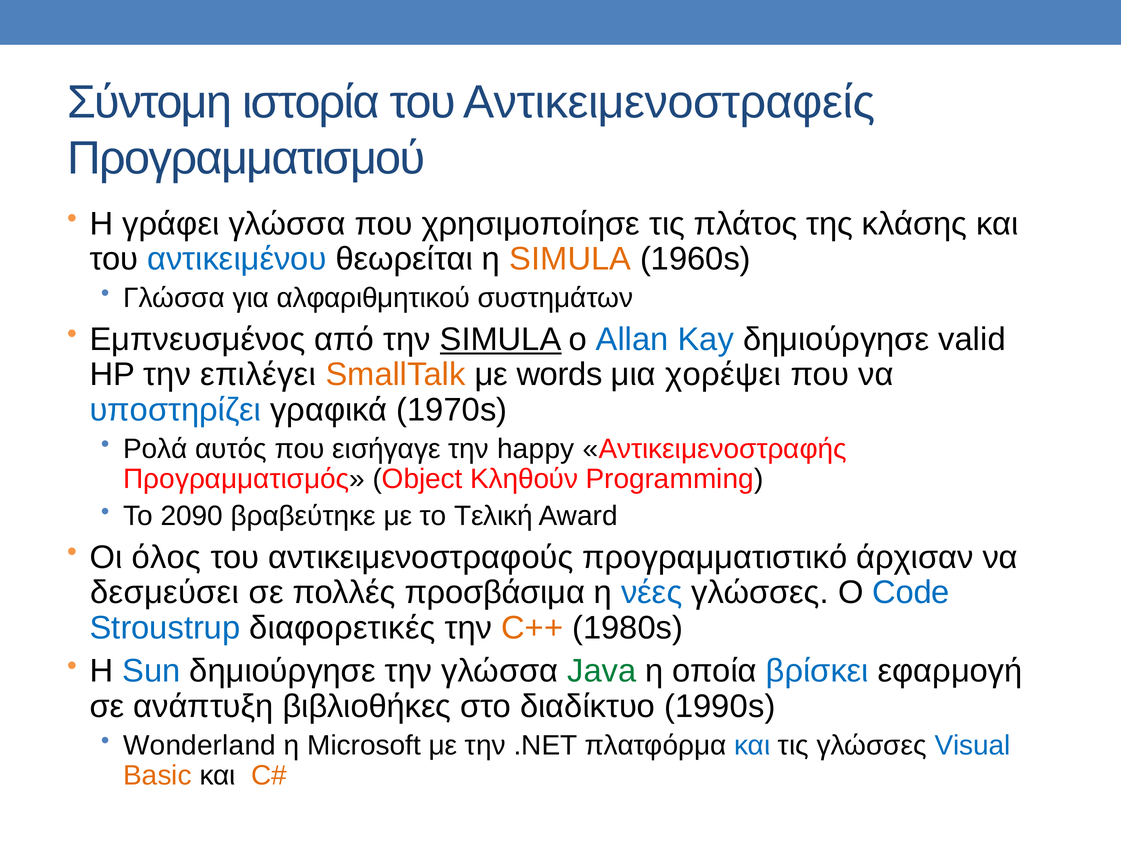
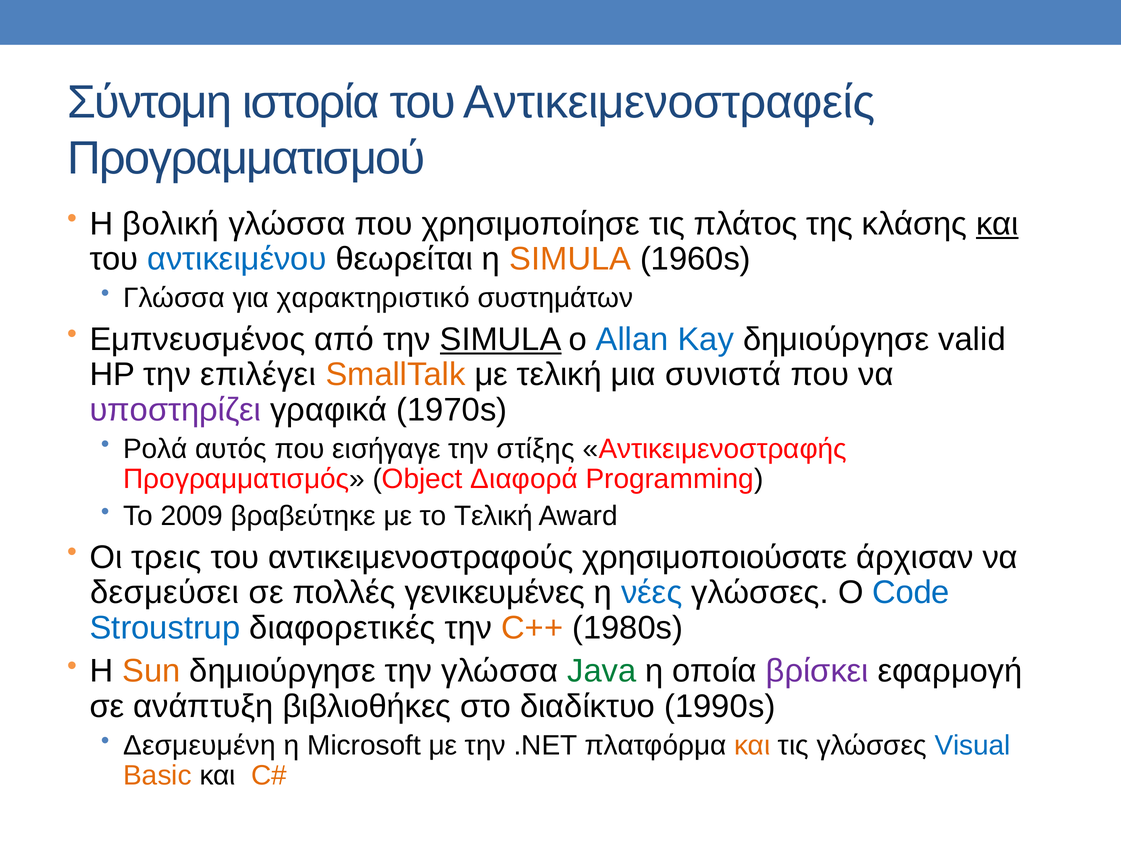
γράφει: γράφει -> βολική (171, 224)
και underline: none -> present (997, 224)
αλφαριθμητικού: αλφαριθμητικού -> χαρακτηριστικό (373, 298)
με words: words -> τελική (559, 374)
χορέψει: χορέψει -> συνιστά (723, 374)
υποστηρίζει colour: blue -> purple (175, 410)
happy: happy -> στίξης (536, 449)
Κληθούν: Κληθούν -> Διαφορά (524, 479)
2090: 2090 -> 2009 (192, 516)
όλος: όλος -> τρεις (166, 557)
προγραμματιστικό: προγραμματιστικό -> χρησιμοποιούσατε (715, 557)
προσβάσιμα: προσβάσιμα -> γενικευμένες (495, 592)
Sun colour: blue -> orange (151, 671)
βρίσκει colour: blue -> purple (817, 671)
Wonderland: Wonderland -> Δεσμευμένη (200, 745)
και colour: blue -> orange (752, 745)
